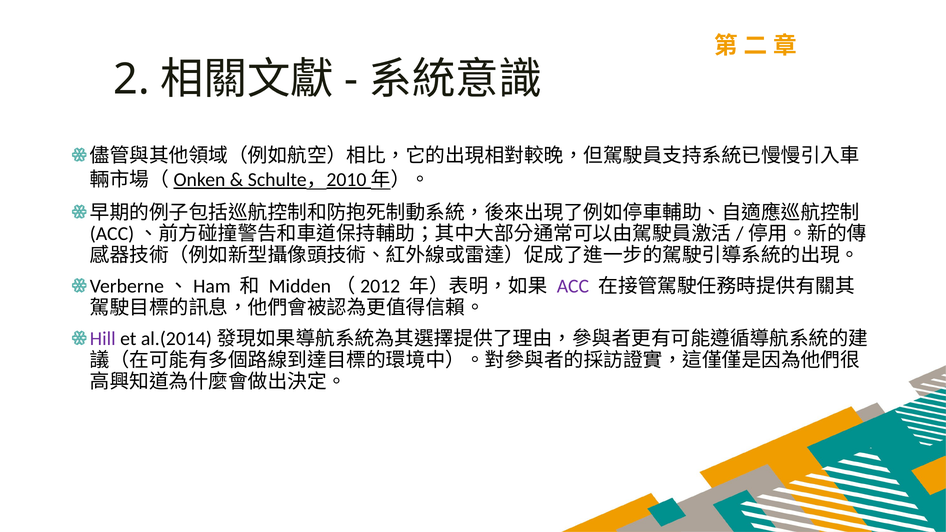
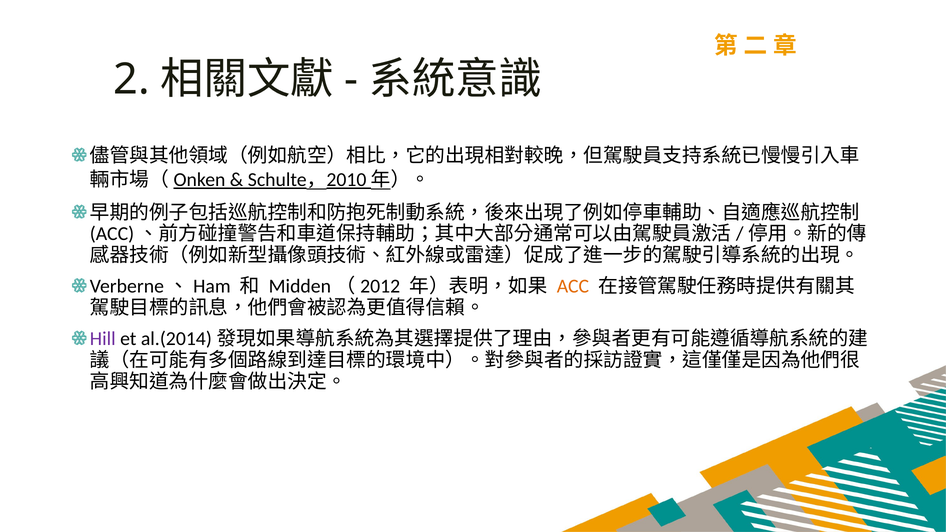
ACC colour: purple -> orange (573, 286)
